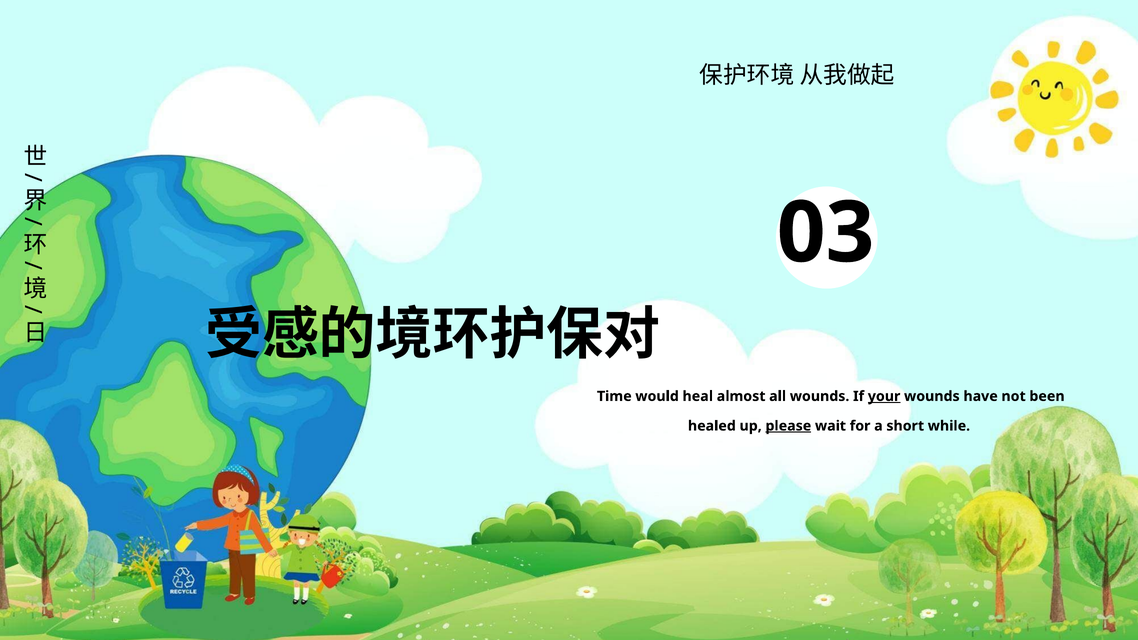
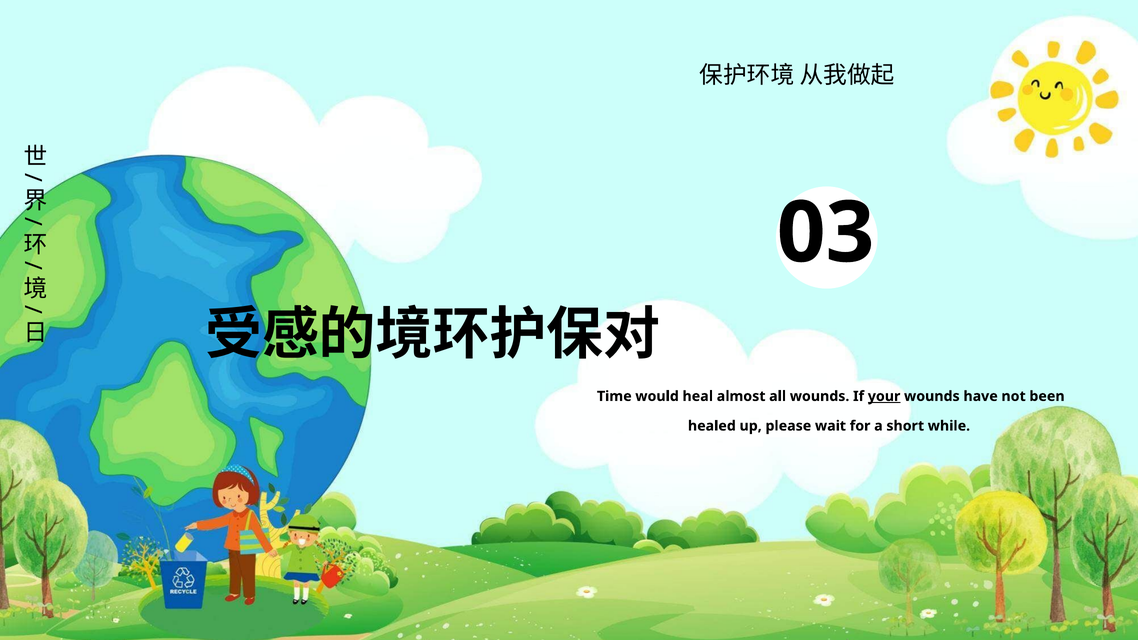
please underline: present -> none (788, 426)
